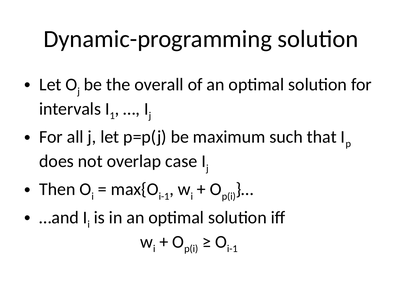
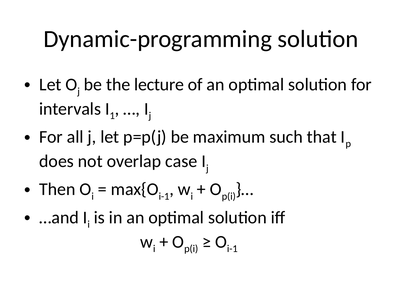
overall: overall -> lecture (159, 84)
